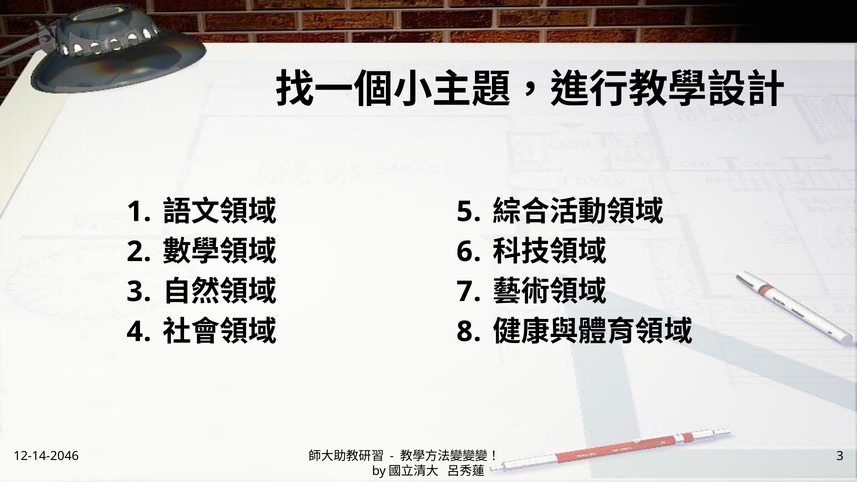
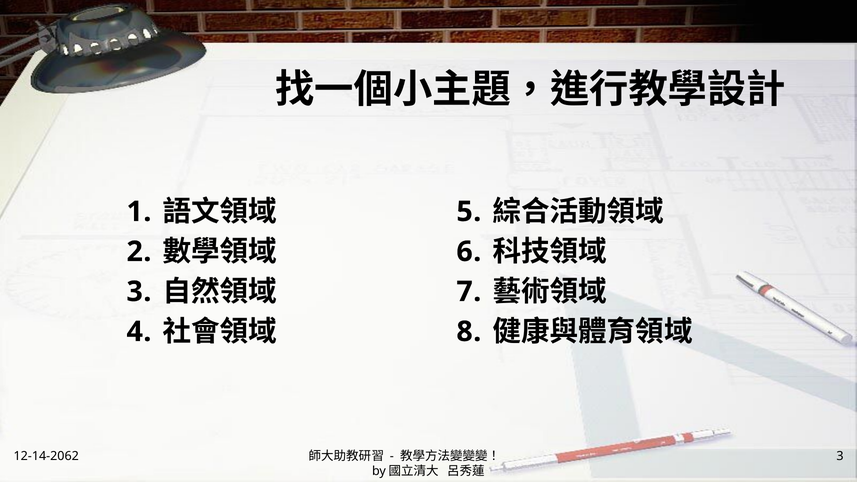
12-14-2046: 12-14-2046 -> 12-14-2062 (46, 456)
